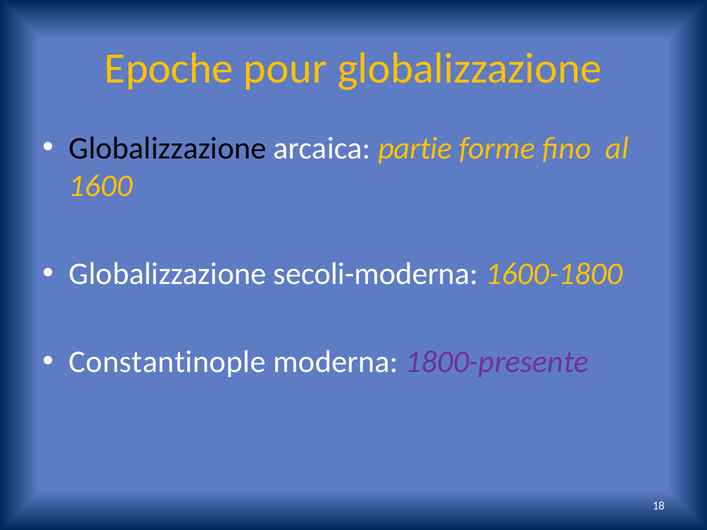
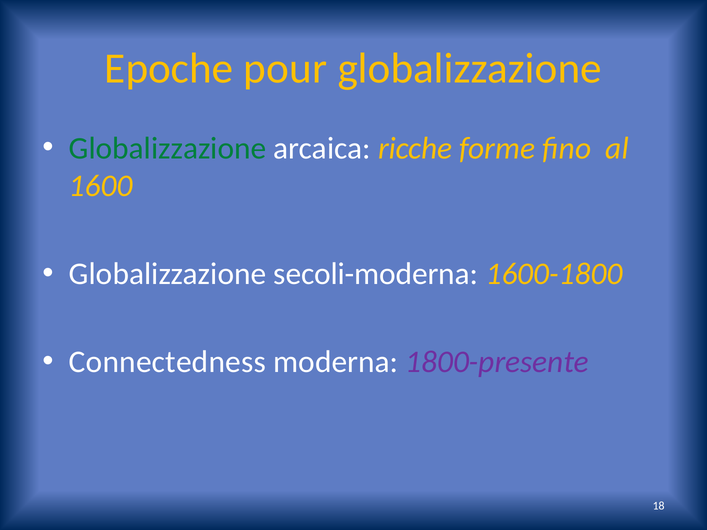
Globalizzazione colour: black -> green (168, 148)
partie: partie -> ricche (415, 148)
Constantinople: Constantinople -> Connectedness (167, 362)
